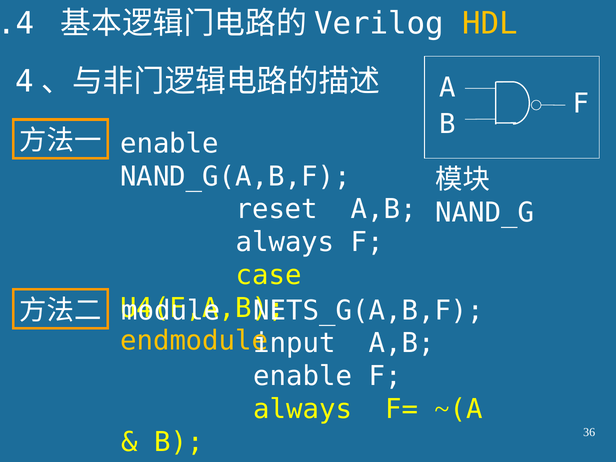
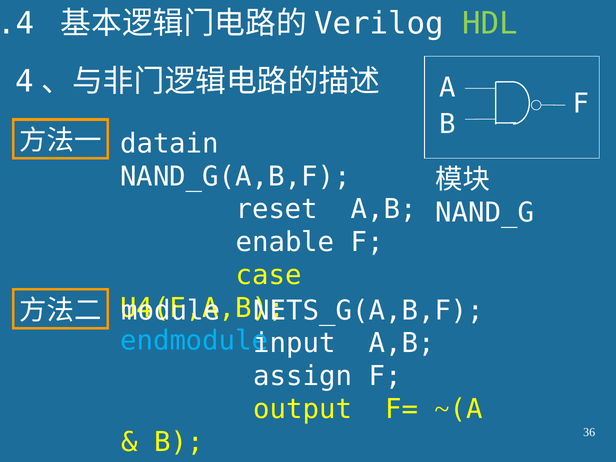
HDL colour: yellow -> light green (490, 24)
enable: enable -> datain (169, 144)
always: always -> enable (285, 242)
endmodule colour: yellow -> light blue (194, 341)
enable: enable -> assign (303, 376)
always: always -> output (303, 409)
